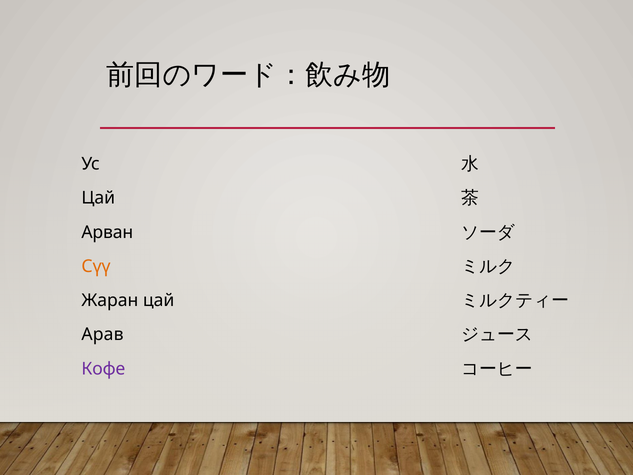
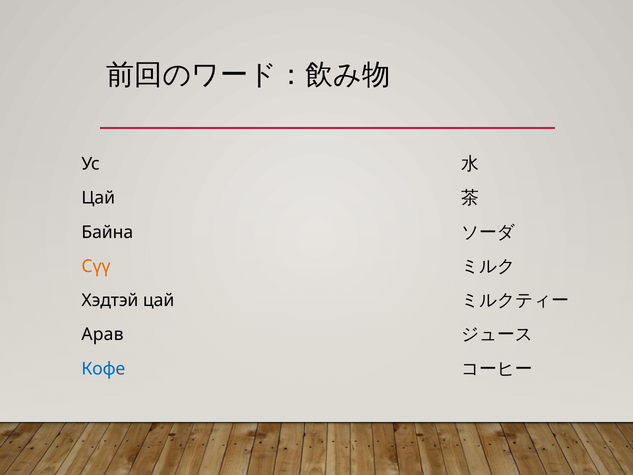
Арван: Арван -> Байна (107, 232)
Жаран: Жаран -> Хэдтэй (110, 300)
Кофе colour: purple -> blue (103, 369)
